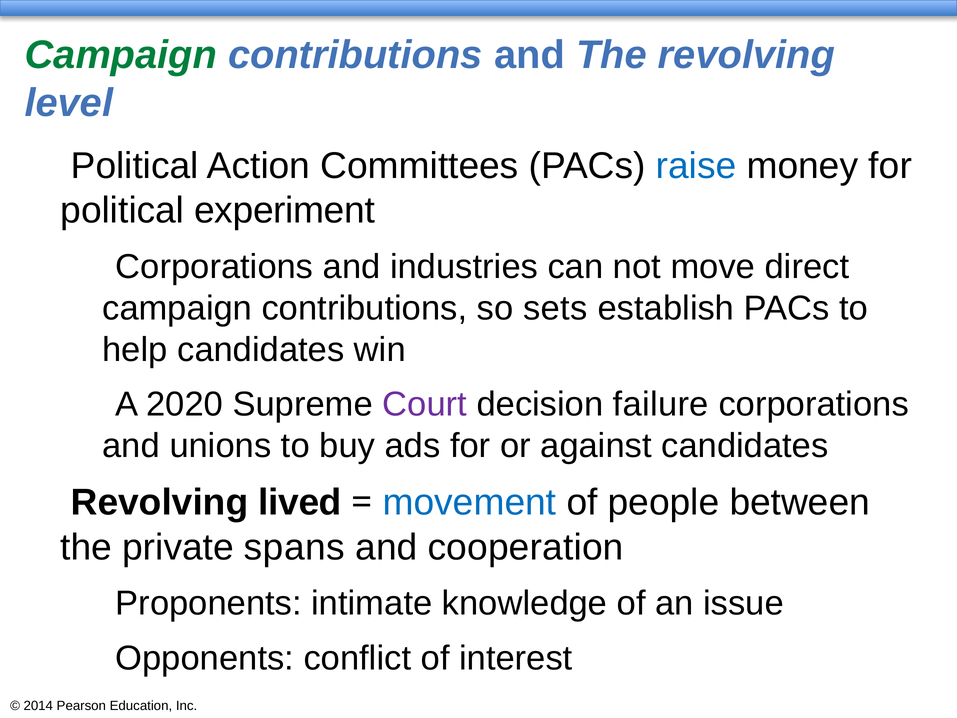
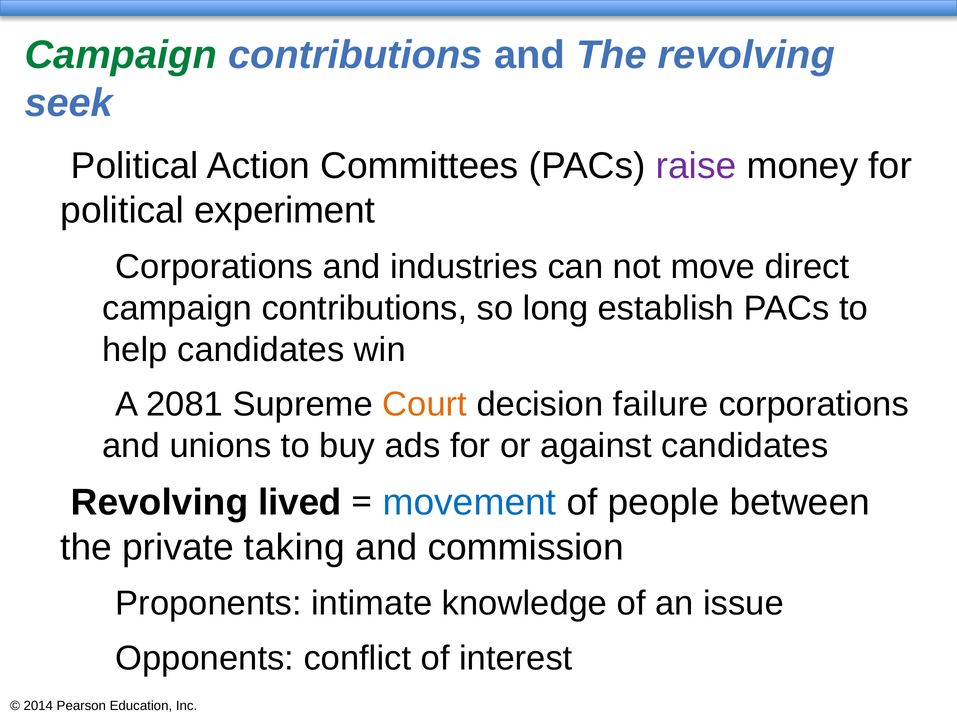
level: level -> seek (69, 103)
raise colour: blue -> purple (696, 166)
sets: sets -> long (556, 308)
2020: 2020 -> 2081 (185, 404)
Court colour: purple -> orange (425, 404)
spans: spans -> taking (294, 547)
cooperation: cooperation -> commission (526, 547)
